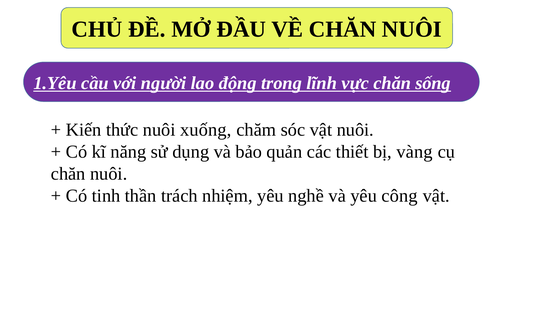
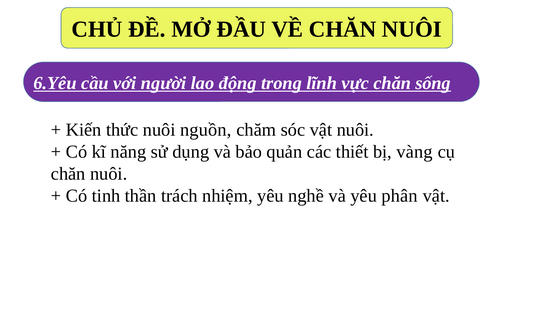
1.Yêu: 1.Yêu -> 6.Yêu (55, 83)
xuống: xuống -> nguồn (206, 130)
công: công -> phân (400, 196)
